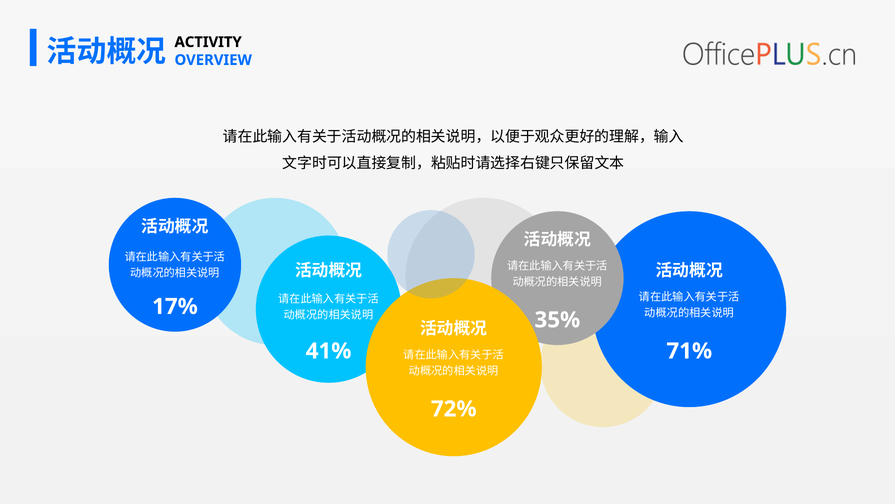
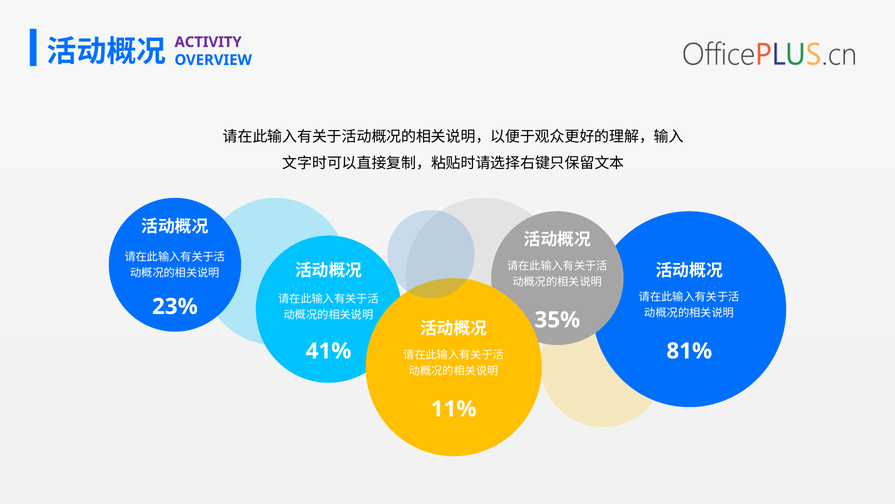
ACTIVITY colour: black -> purple (208, 42)
17%: 17% -> 23% (175, 306)
71%: 71% -> 81% (689, 351)
72%: 72% -> 11% (454, 409)
